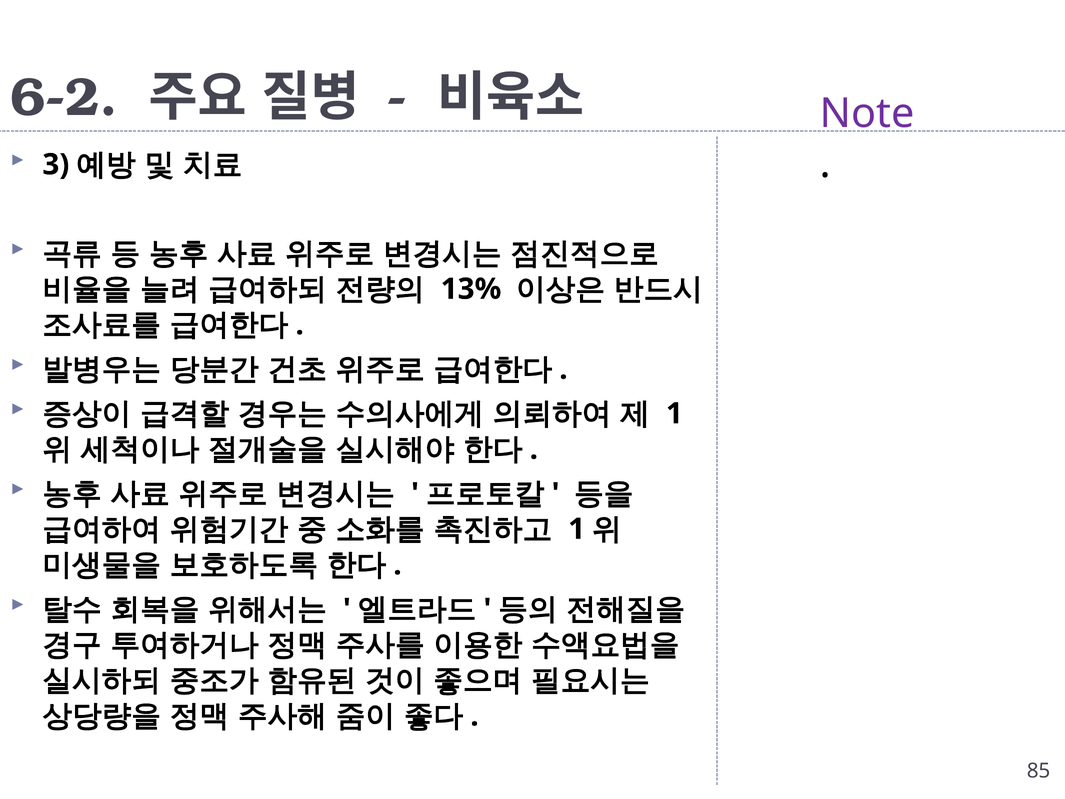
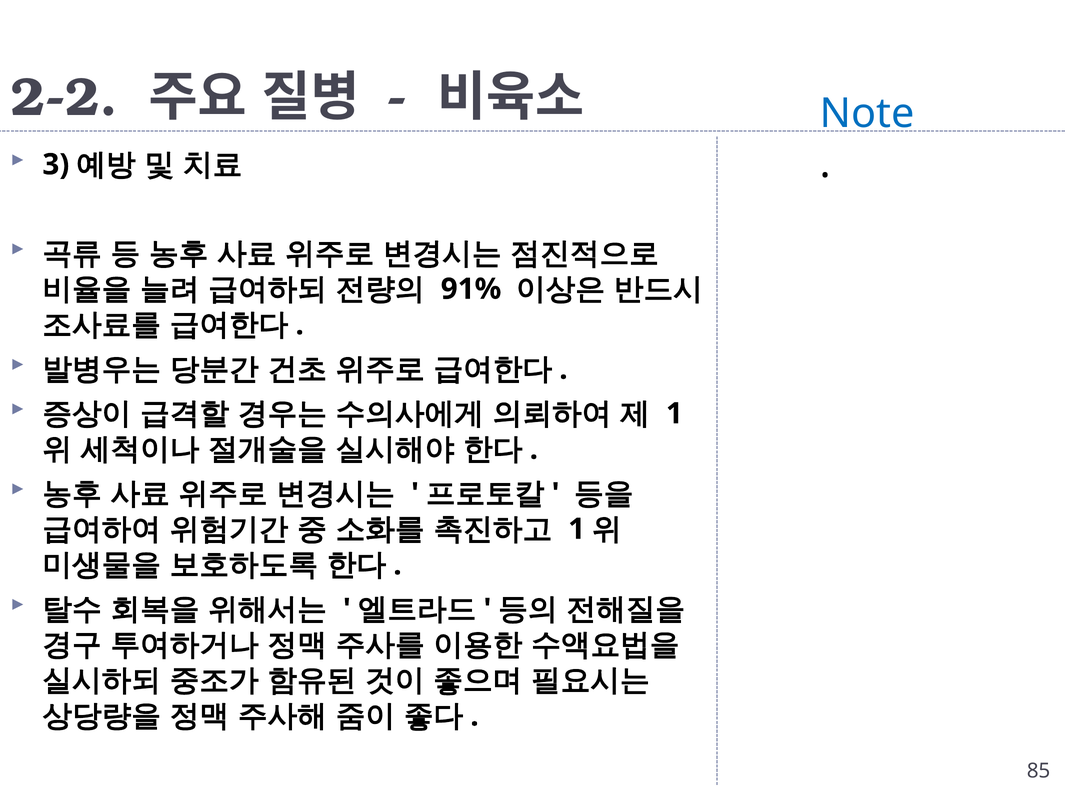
6-2: 6-2 -> 2-2 (64, 97)
Note colour: purple -> blue (867, 114)
13%: 13% -> 91% (471, 289)
